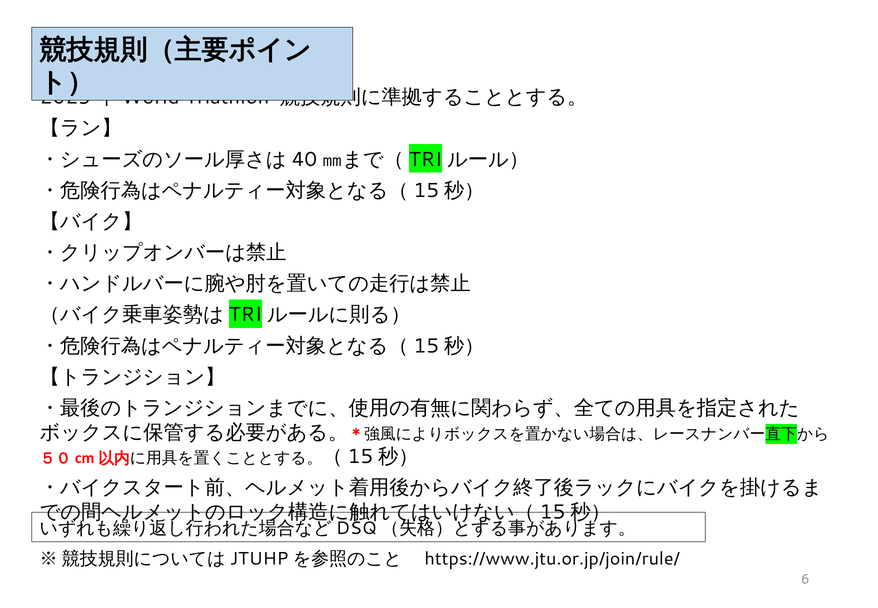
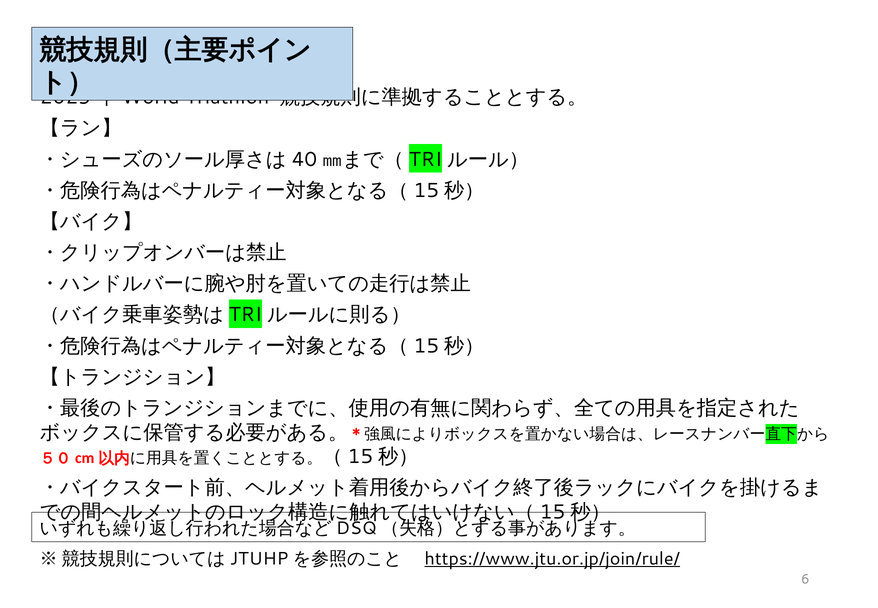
https://www.jtu.or.jp/join/rule/ underline: none -> present (552, 559)
